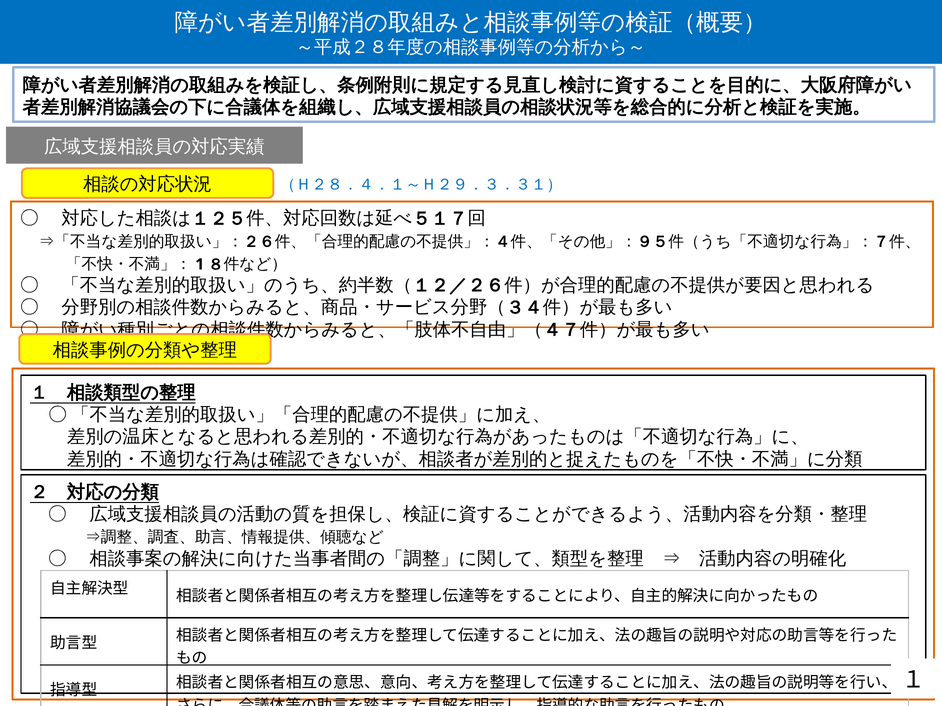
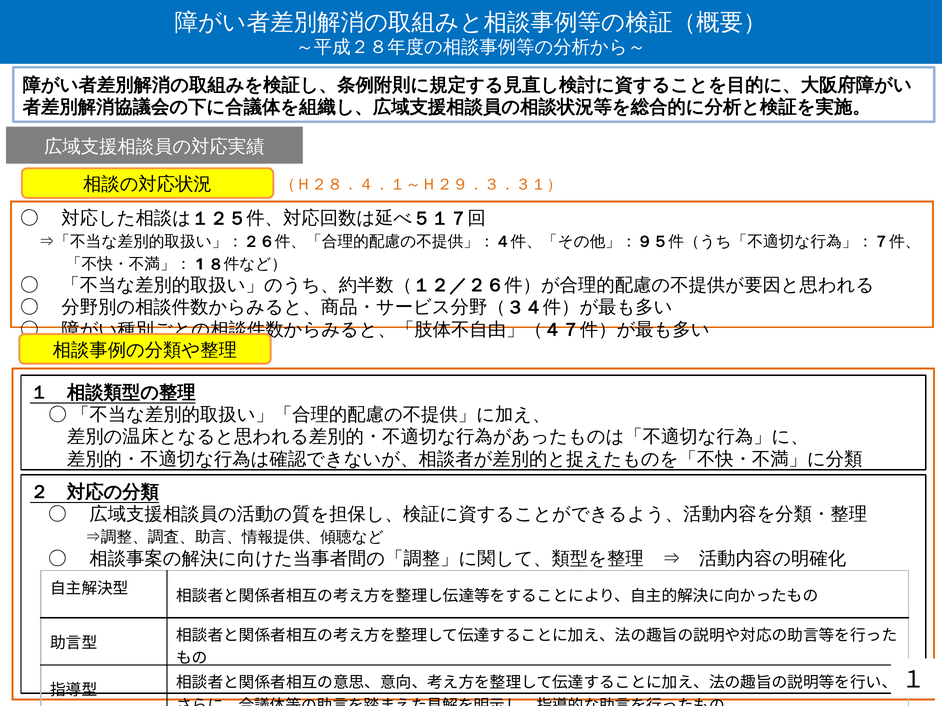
（Ｈ２８．４．１～Ｈ２９．３．３１） colour: blue -> orange (421, 185)
